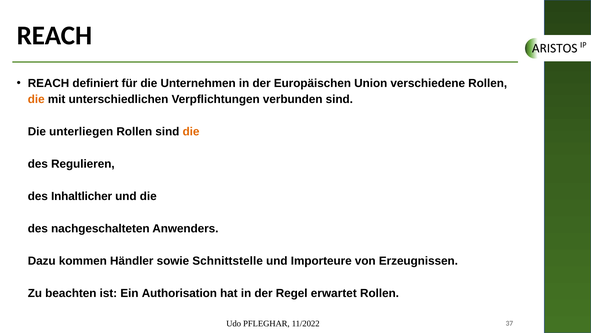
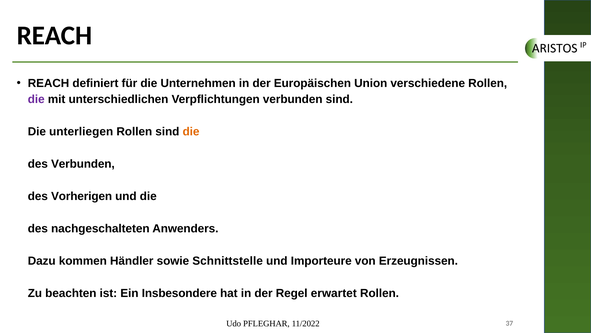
die colour: orange -> purple (36, 99)
des Regulieren: Regulieren -> Verbunden (83, 164)
Inhaltlicher: Inhaltlicher -> Vorherigen (82, 196)
Authorisation: Authorisation -> Insbesondere (179, 293)
